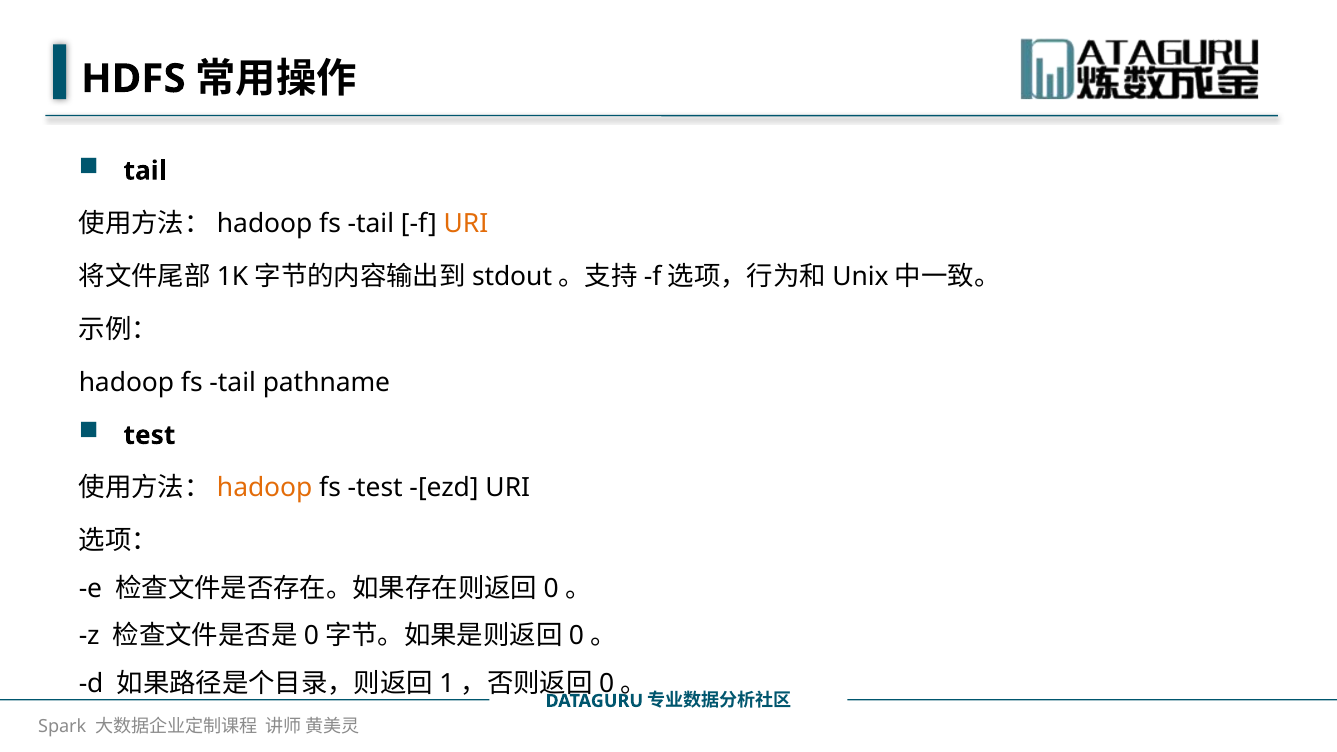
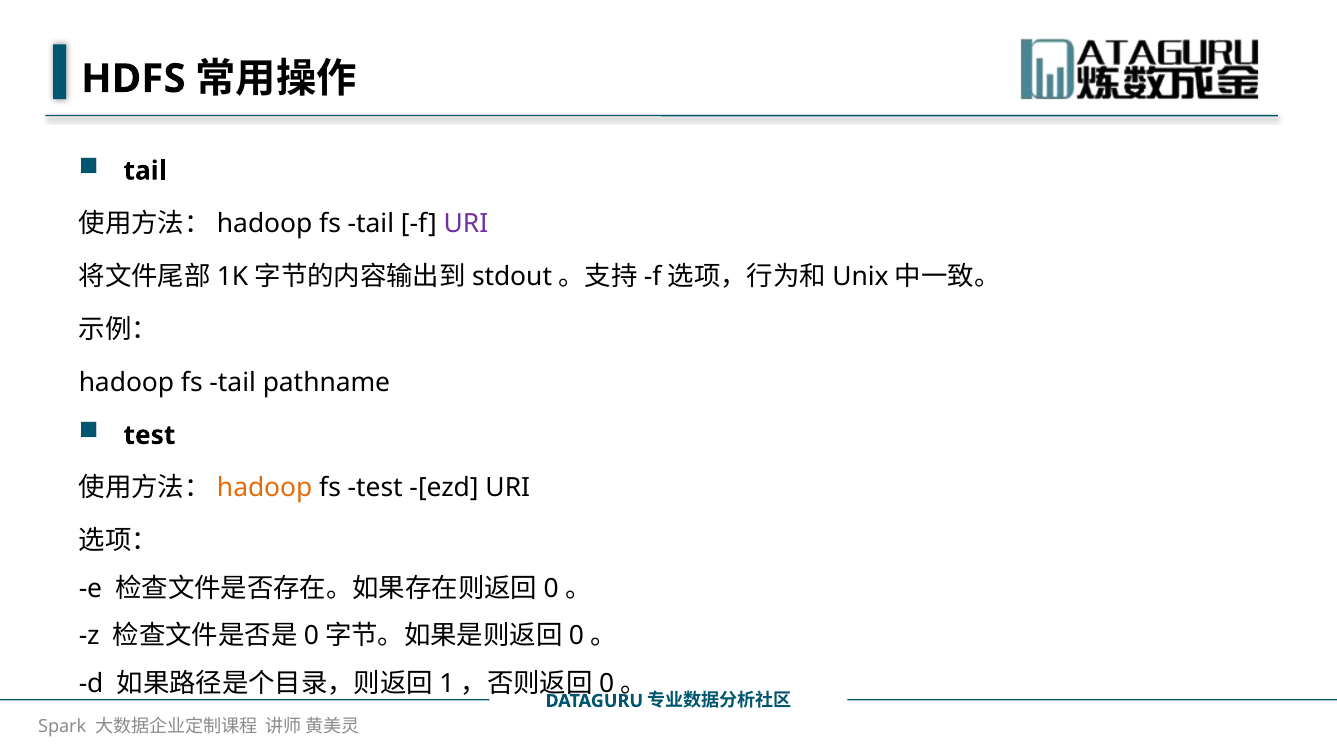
URI colour: orange -> purple (466, 224)
